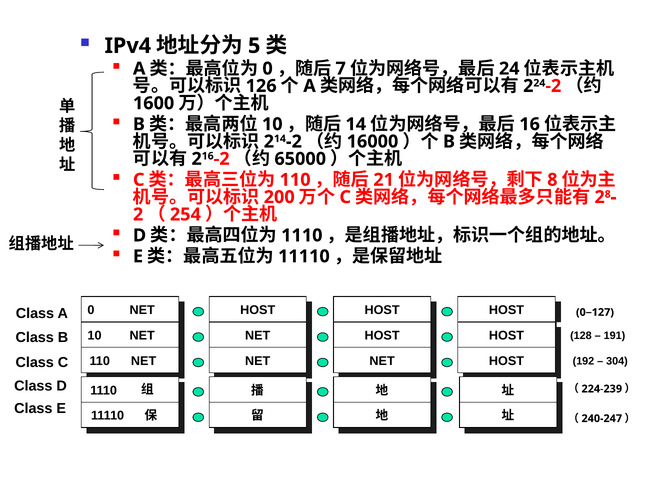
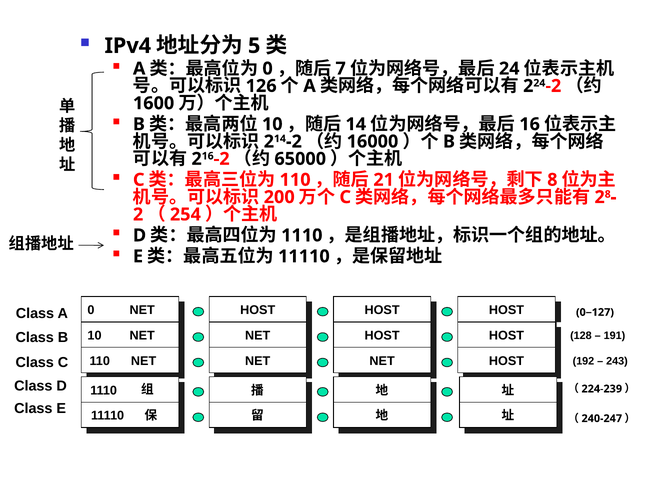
304: 304 -> 243 (617, 361)
